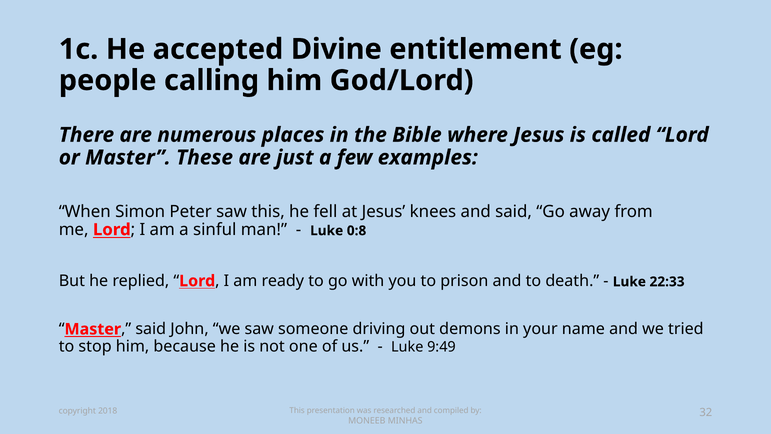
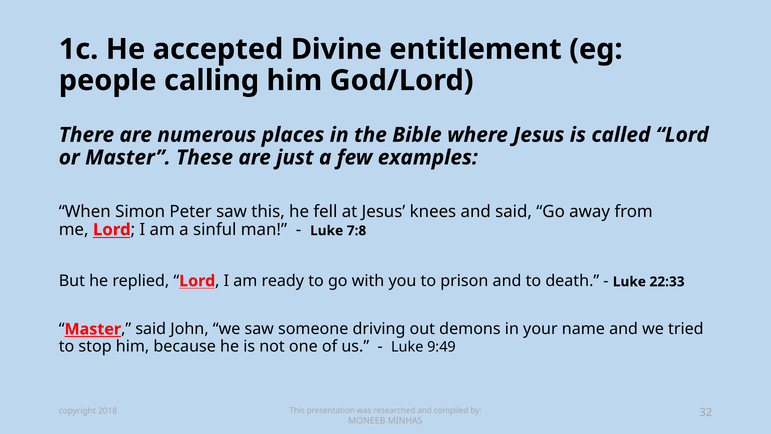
0:8: 0:8 -> 7:8 (357, 231)
